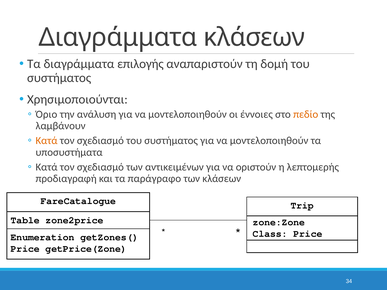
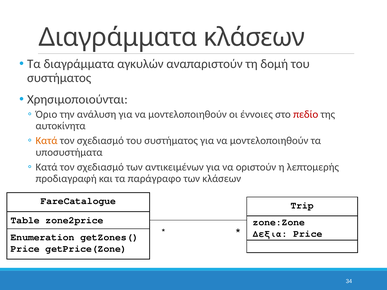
επιλογής: επιλογής -> αγκυλών (140, 64)
πεδίο colour: orange -> red (306, 114)
λαμβάνουν: λαμβάνουν -> αυτοκίνητα (61, 126)
Class: Class -> Δεξιά (270, 234)
